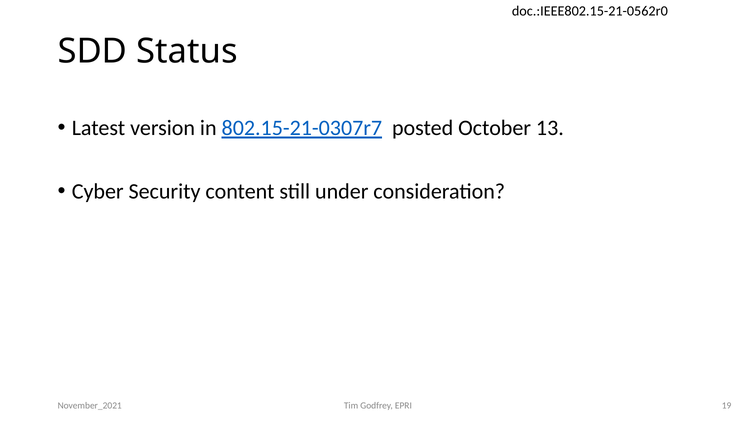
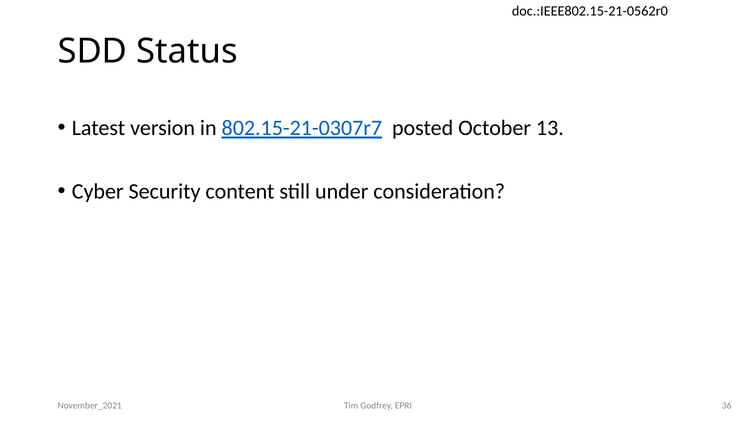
19: 19 -> 36 (727, 406)
